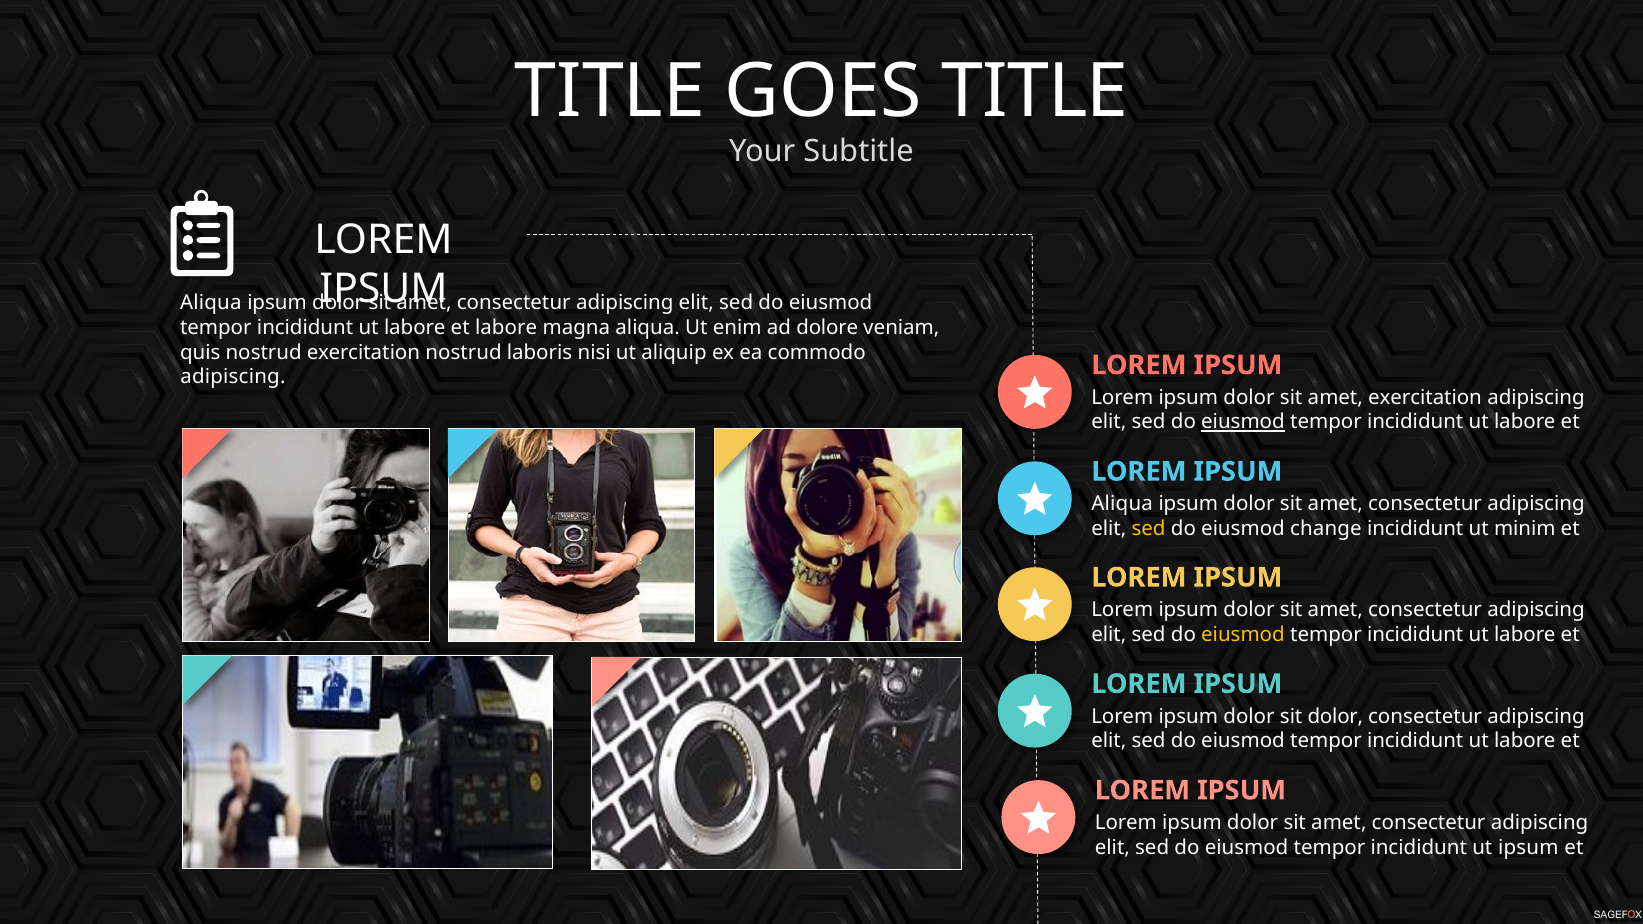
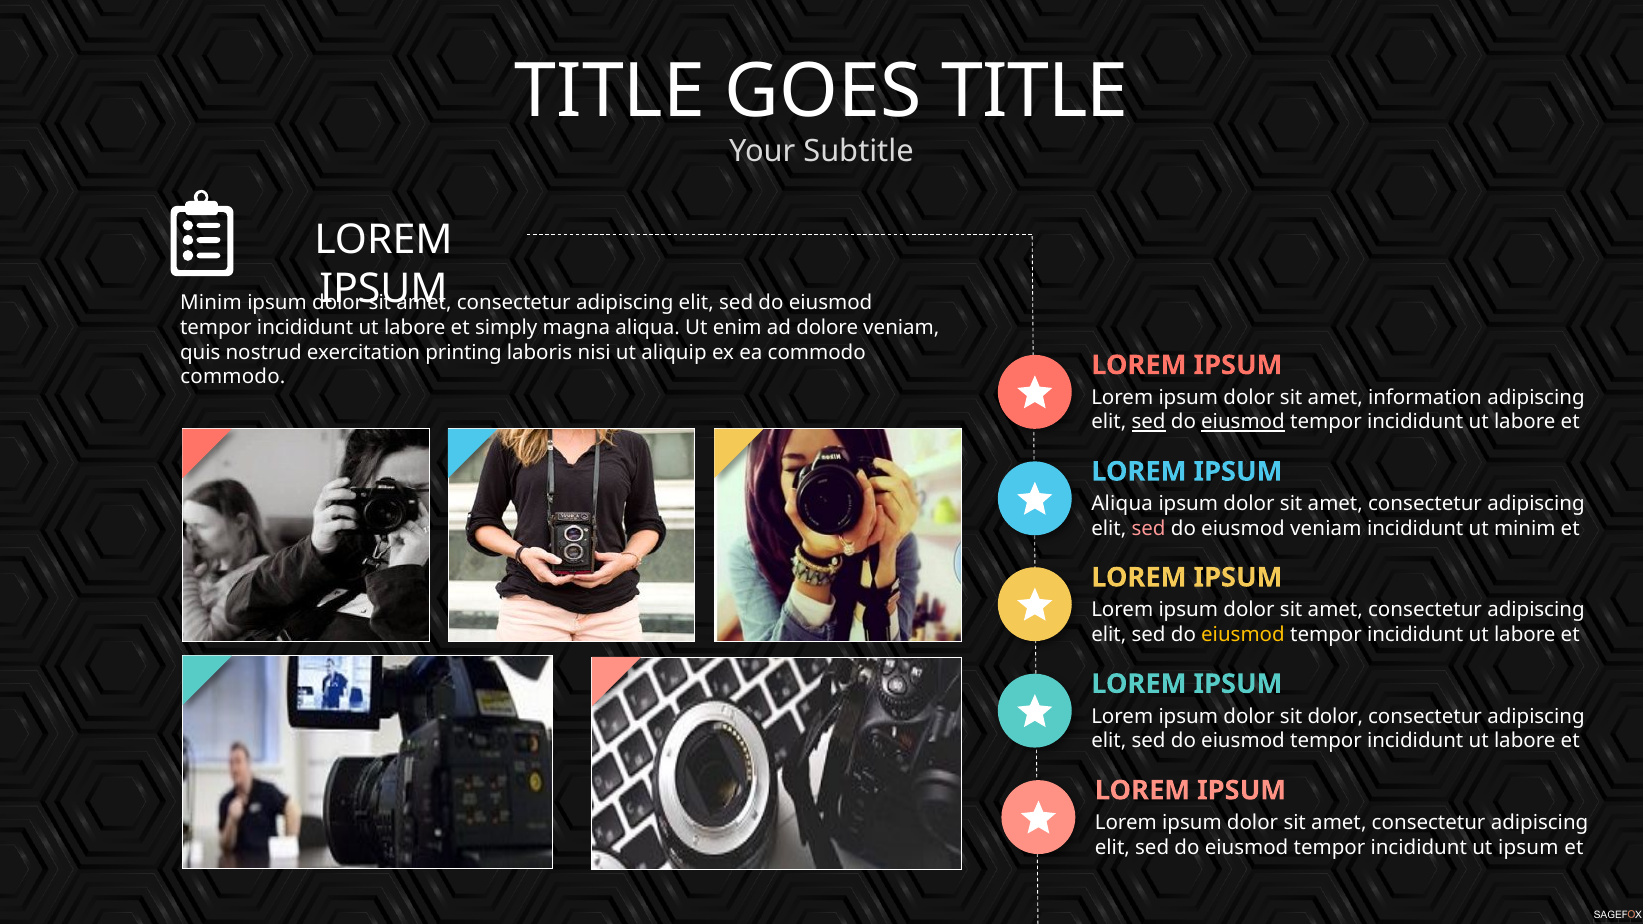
Aliqua: Aliqua -> Minim (211, 303)
et labore: labore -> simply (506, 328)
exercitation nostrud: nostrud -> printing (464, 352)
adipiscing: adipiscing -> commodo (233, 377)
amet exercitation: exercitation -> information (1425, 398)
sed underline: none -> present (1149, 422)
sed colour: yellow -> pink (1149, 529)
eiusmod change: change -> veniam (1326, 529)
